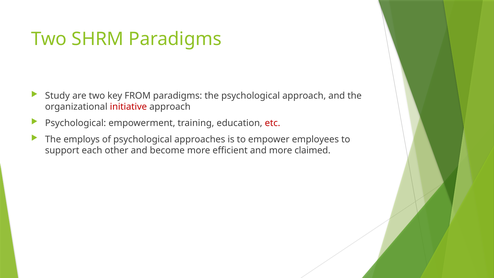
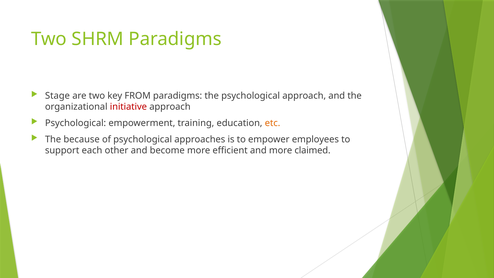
Study: Study -> Stage (57, 96)
etc colour: red -> orange (273, 123)
employs: employs -> because (82, 139)
